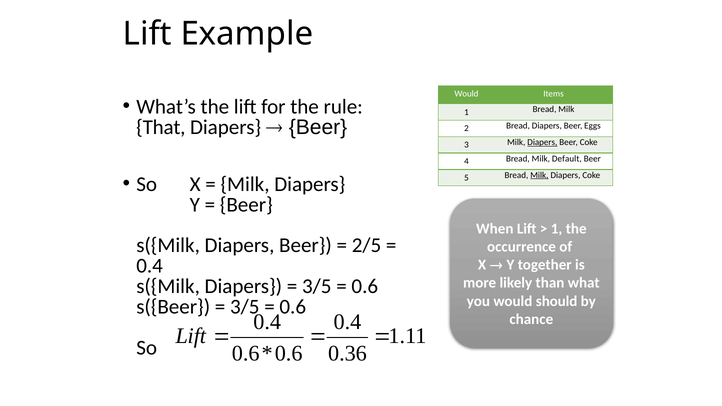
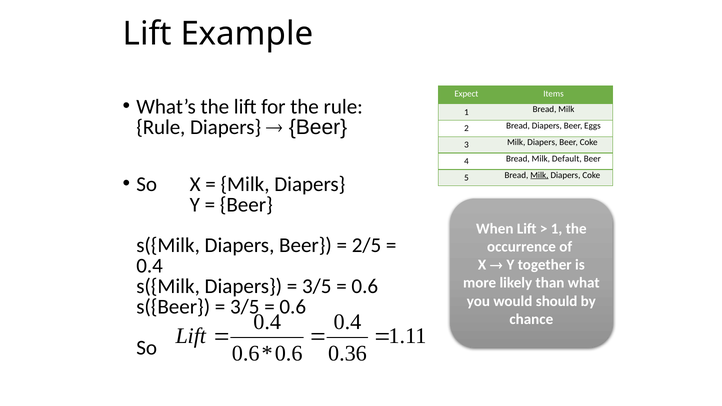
Would: Would -> Expect (466, 94)
That: That -> Rule (161, 127)
Diapers underline: present -> none (542, 142)
